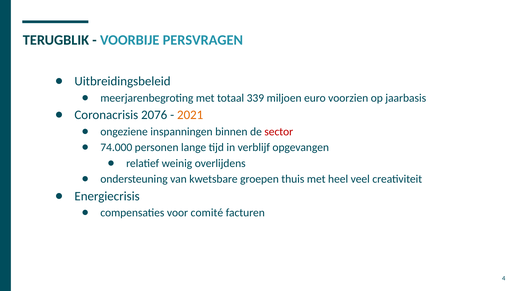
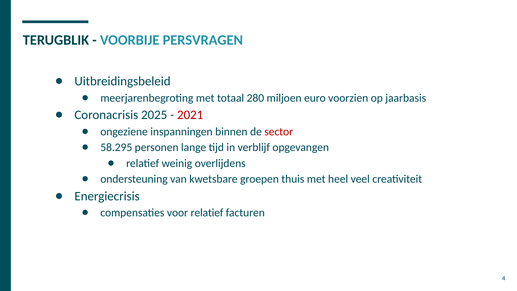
339: 339 -> 280 (255, 98)
2076: 2076 -> 2025 (154, 115)
2021 colour: orange -> red (190, 115)
74.000: 74.000 -> 58.295 (116, 147)
voor comité: comité -> relatief (207, 213)
